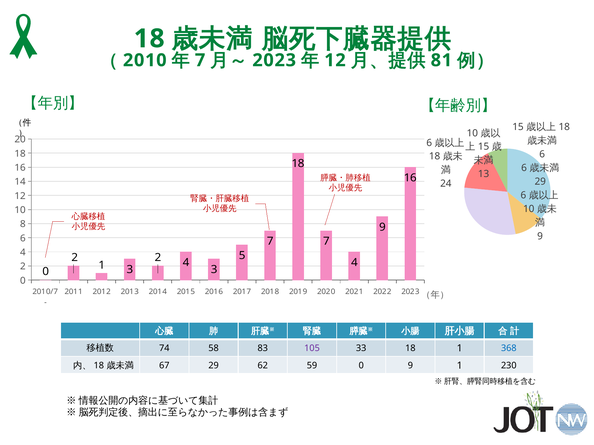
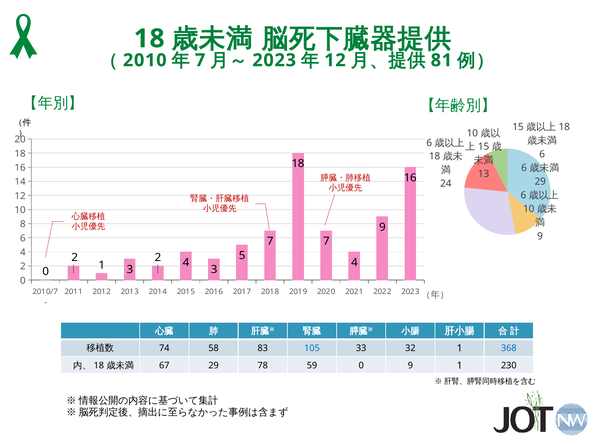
105 colour: purple -> blue (312, 349)
33 18: 18 -> 32 (410, 349)
62: 62 -> 78 (263, 366)
